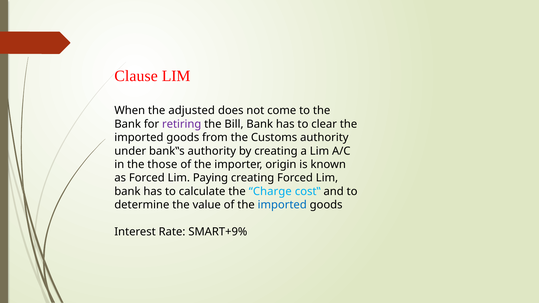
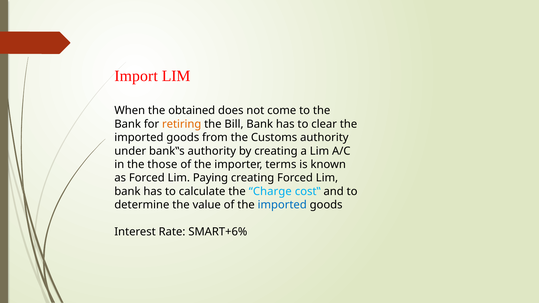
Clause: Clause -> Import (136, 76)
adjusted: adjusted -> obtained (192, 111)
retiring colour: purple -> orange (182, 124)
origin: origin -> terms (281, 165)
SMART+9%: SMART+9% -> SMART+6% (218, 232)
